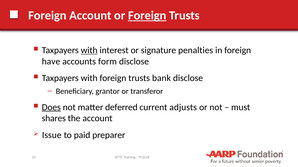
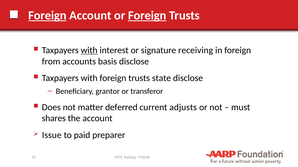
Foreign underline: none -> present (47, 16)
penalties: penalties -> receiving (196, 50)
have: have -> from (51, 62)
form: form -> basis (107, 62)
bank: bank -> state (162, 78)
Does underline: present -> none (51, 108)
